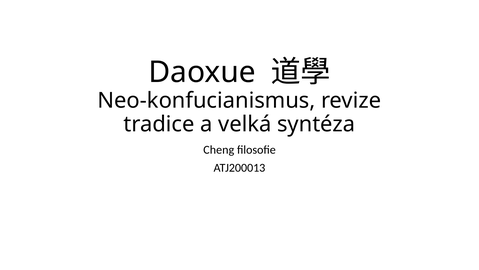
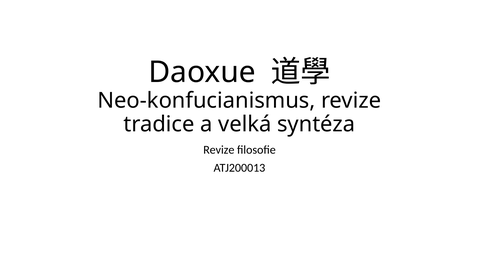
Cheng: Cheng -> Revize (219, 150)
